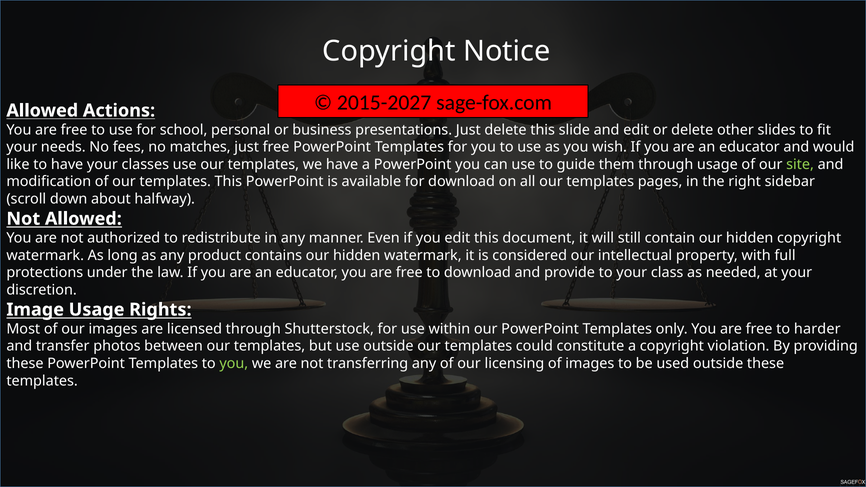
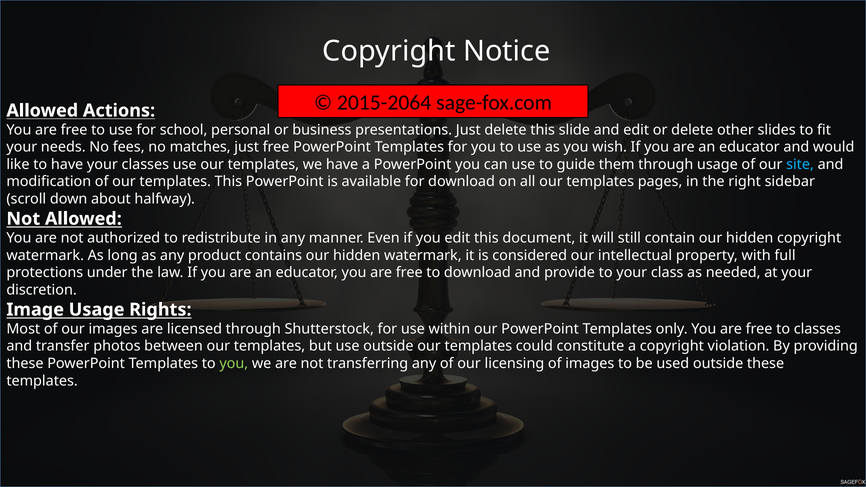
2015-2027: 2015-2027 -> 2015-2064 (384, 103)
site colour: light green -> light blue (800, 164)
to harder: harder -> classes (817, 329)
